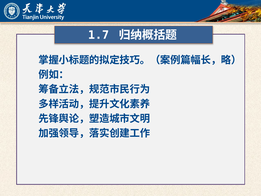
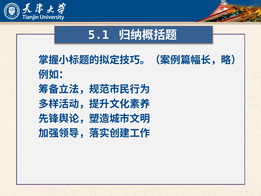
1.7: 1.7 -> 5.1 (99, 35)
